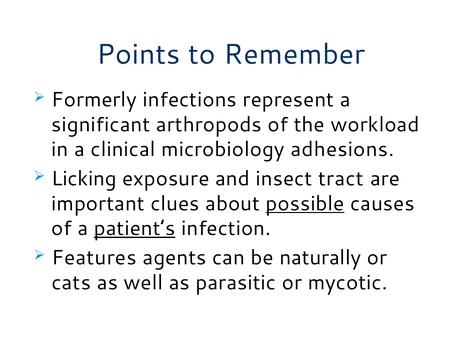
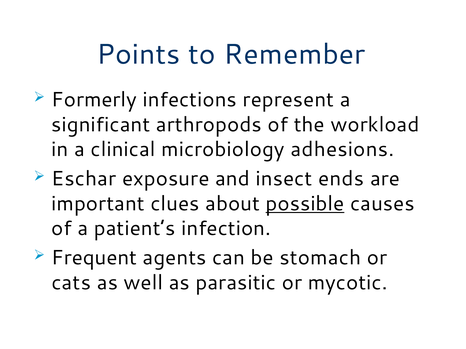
Licking: Licking -> Eschar (84, 179)
tract: tract -> ends (341, 179)
patient’s underline: present -> none (135, 229)
Features: Features -> Frequent (94, 258)
naturally: naturally -> stomach (320, 258)
